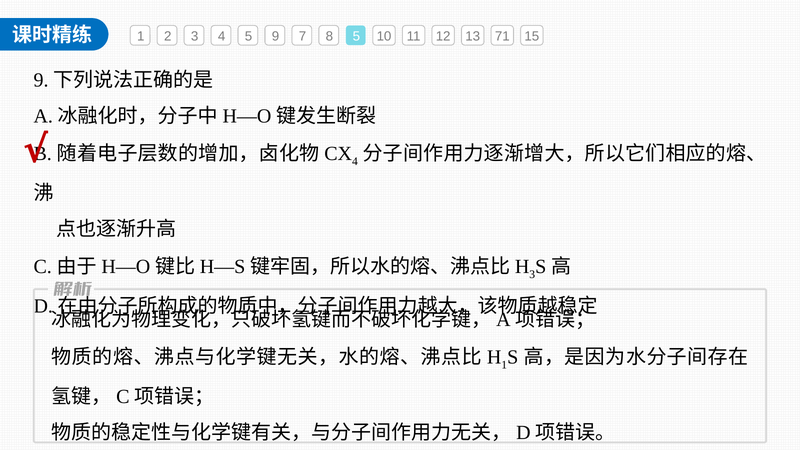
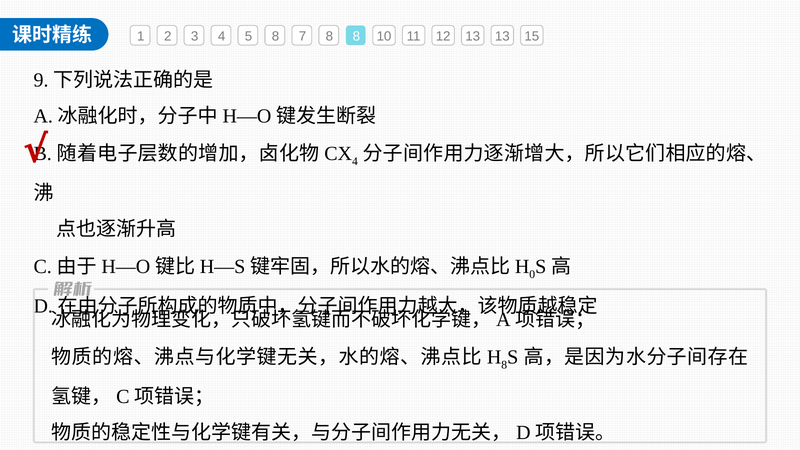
5 9: 9 -> 8 (276, 36)
8 5: 5 -> 8 (356, 36)
13 71: 71 -> 13 (502, 36)
3: 3 -> 0 (532, 275)
1: 1 -> 8 (504, 365)
